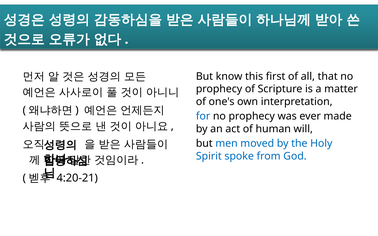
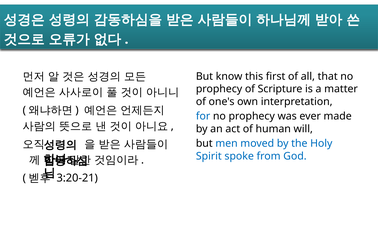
4:20-21: 4:20-21 -> 3:20-21 (77, 178)
